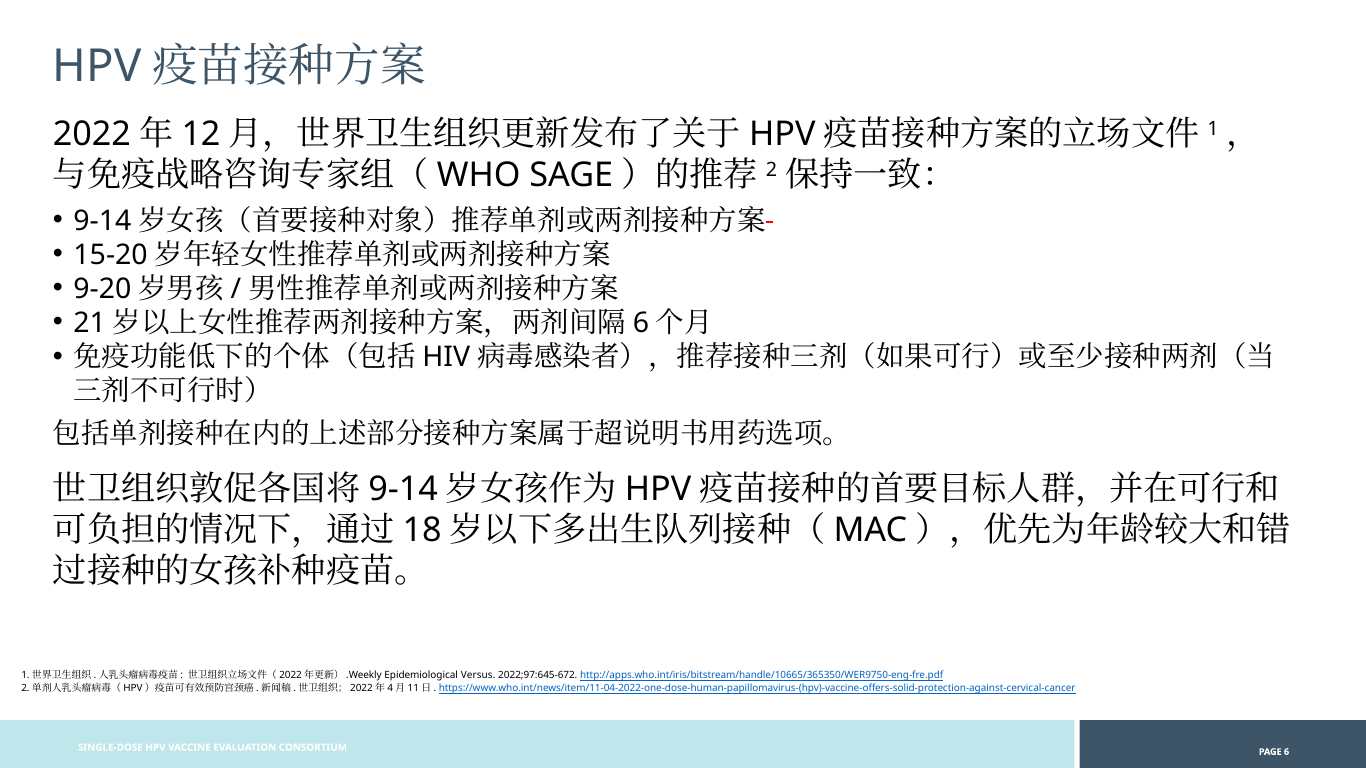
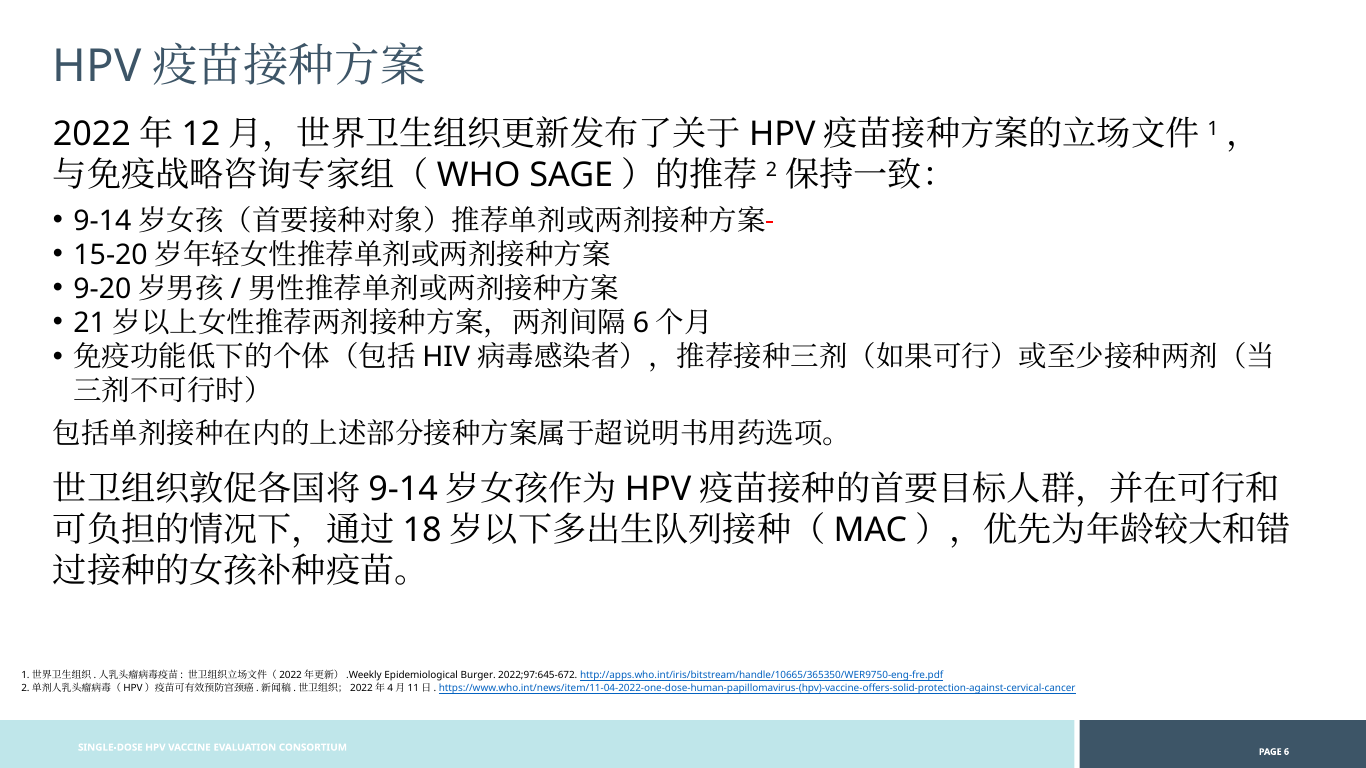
Versus: Versus -> Burger (478, 675)
